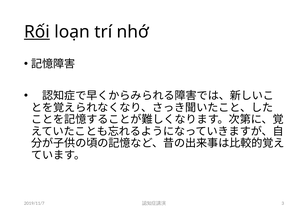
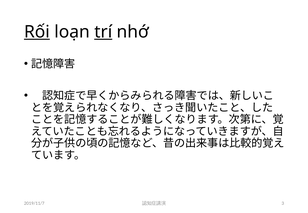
trí underline: none -> present (103, 32)
